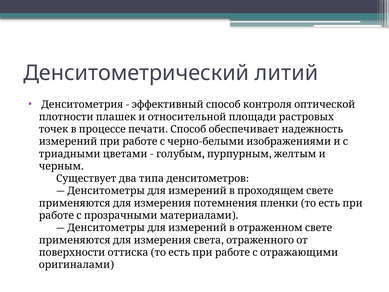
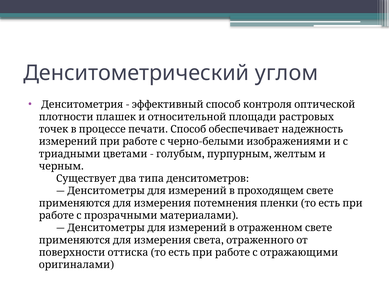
литий: литий -> углом (287, 73)
